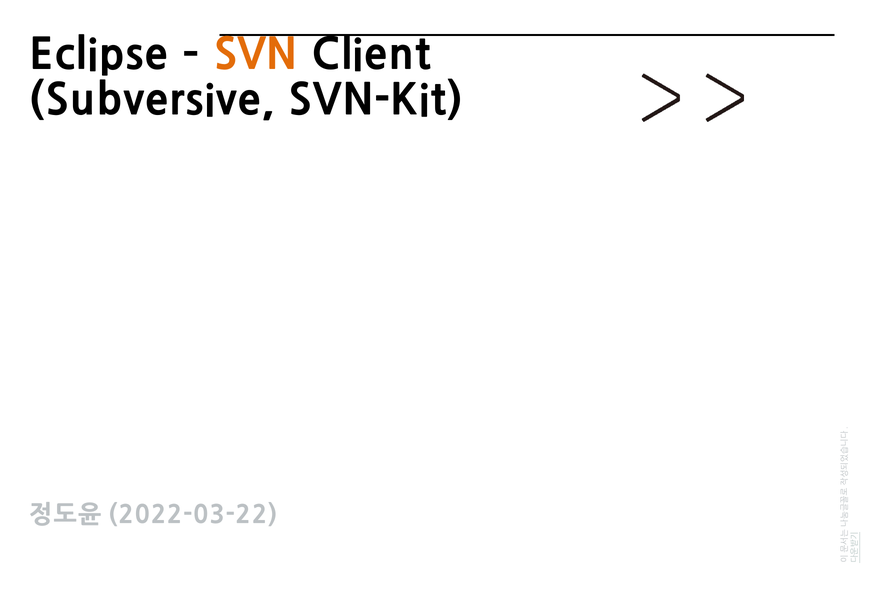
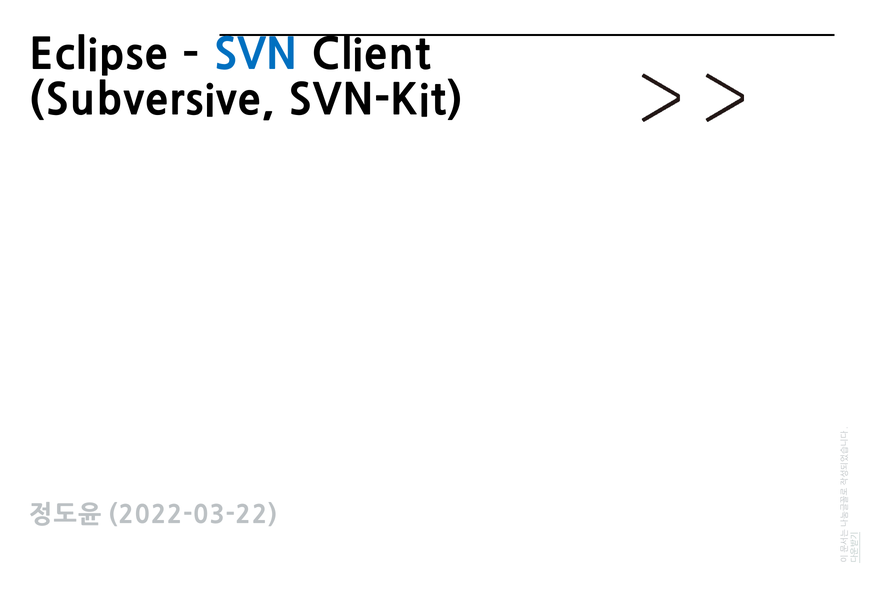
SVN colour: orange -> blue (256, 55)
